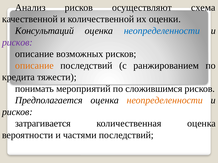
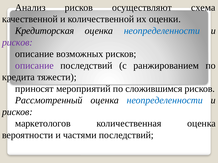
Консультаций: Консультаций -> Кредиторская (45, 31)
описание colour: orange -> purple (34, 66)
понимать: понимать -> приносят (34, 89)
Предполагается: Предполагается -> Рассмотренный (49, 101)
неопределенности colour: orange -> blue (165, 101)
затрагивается: затрагивается -> маркетологов (43, 124)
